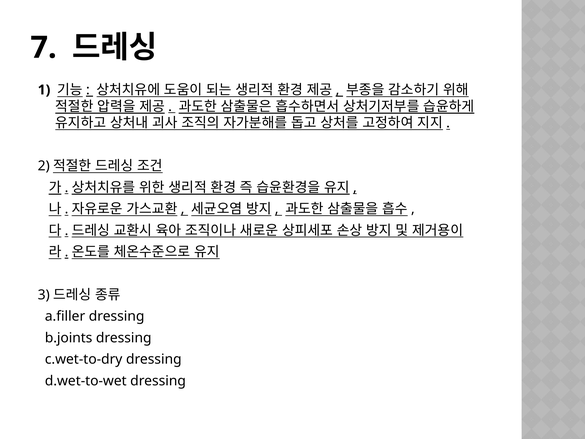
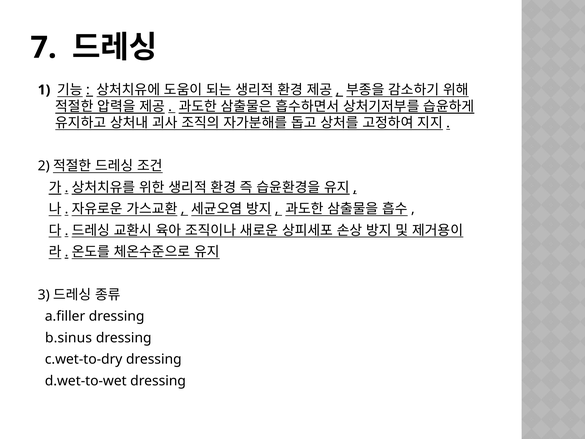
b.joints: b.joints -> b.sinus (69, 338)
